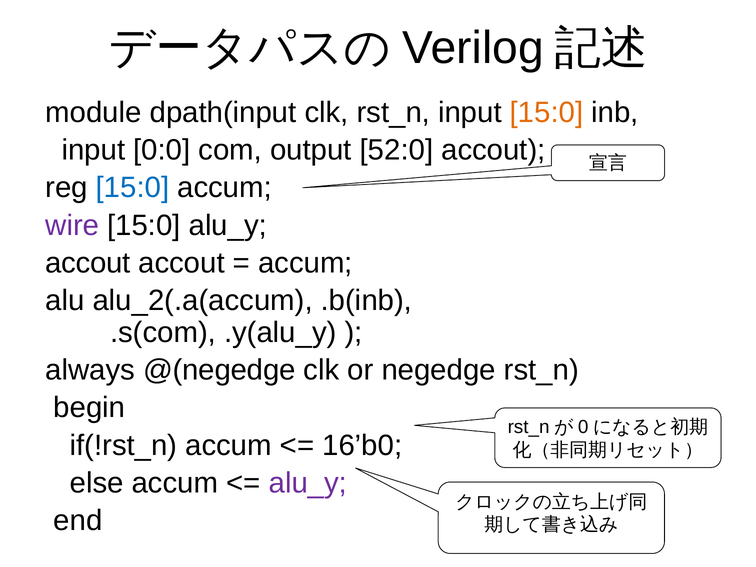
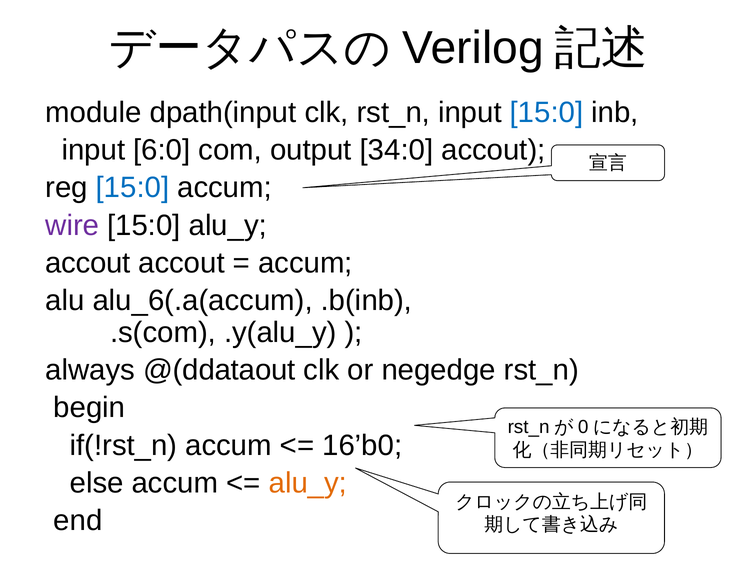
15:0 colour: orange -> blue (547, 112)
0:0: 0:0 -> 6:0 (162, 150)
52:0: 52:0 -> 34:0 (396, 150)
alu_2(.a(accum: alu_2(.a(accum -> alu_6(.a(accum (203, 301)
@(negedge: @(negedge -> @(ddataout (219, 370)
alu_y colour: purple -> orange (308, 483)
